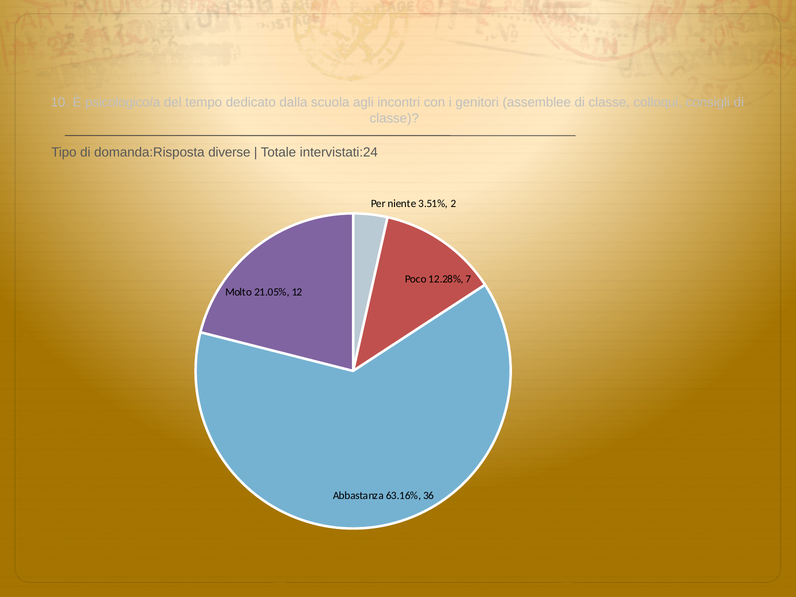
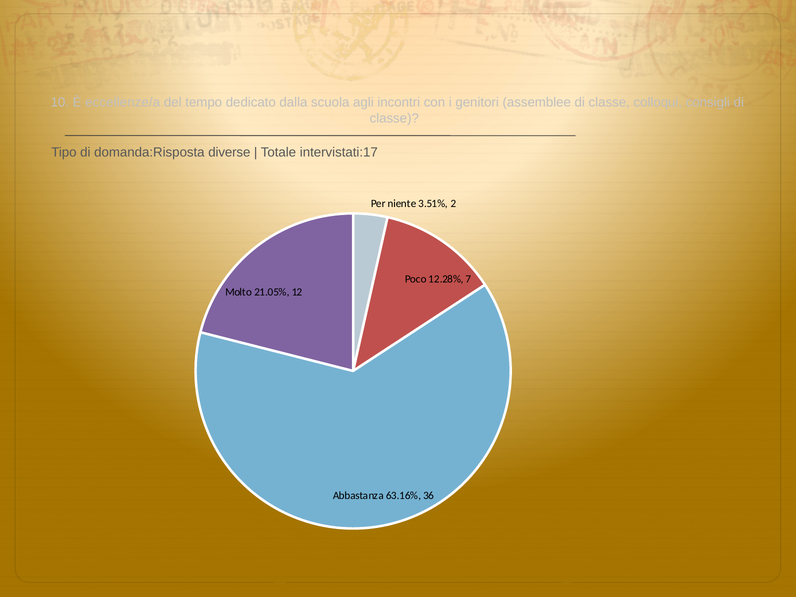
psicologico/a: psicologico/a -> eccellenze/a (123, 102)
intervistati:24: intervistati:24 -> intervistati:17 (339, 152)
